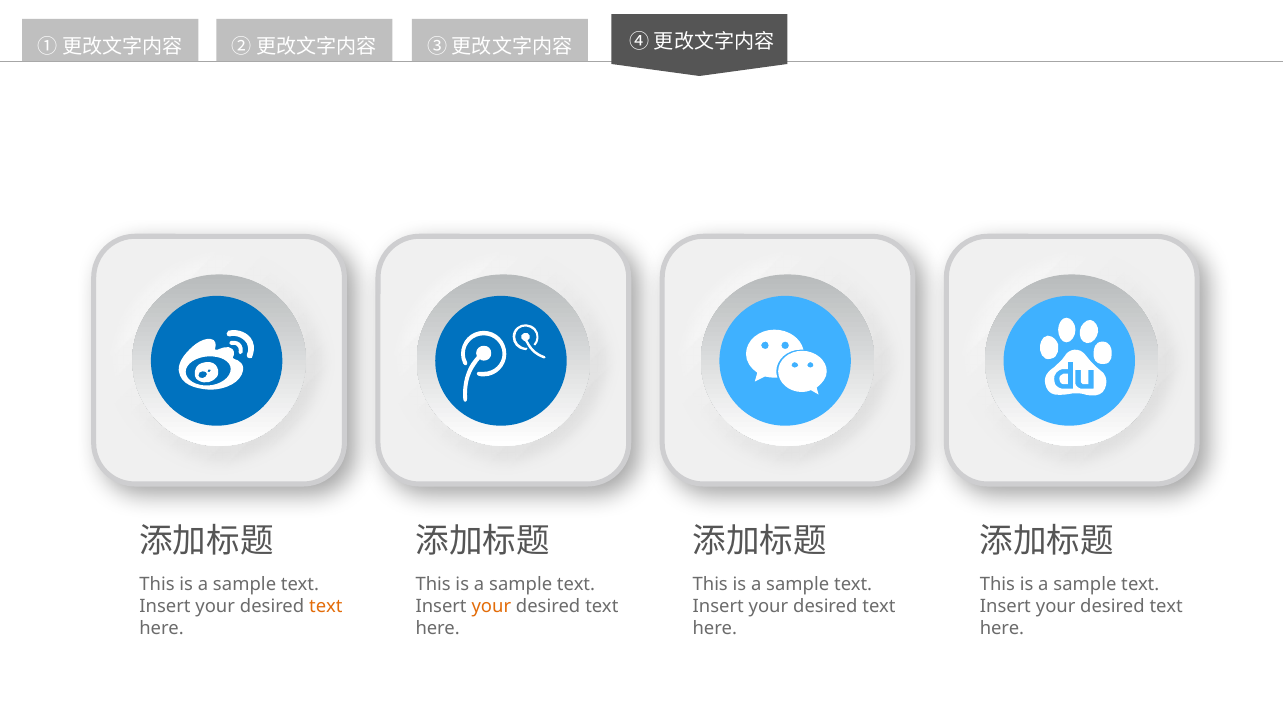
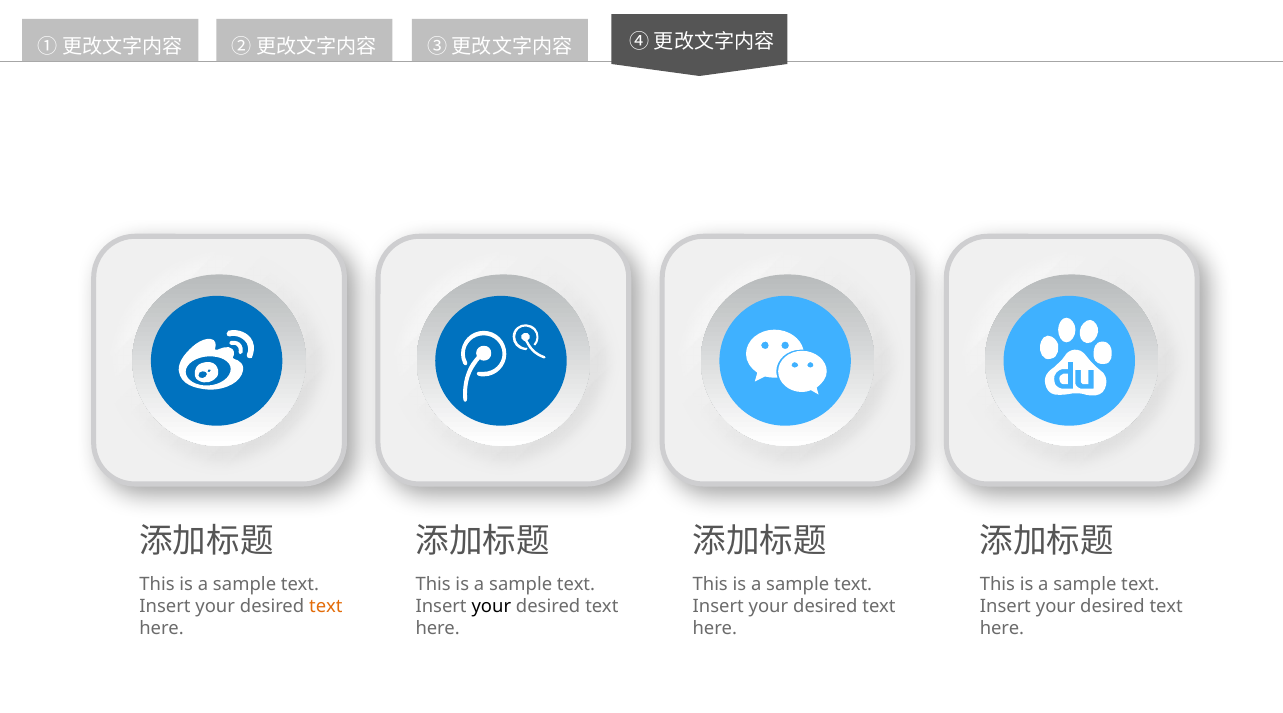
your colour: orange -> black (491, 606)
